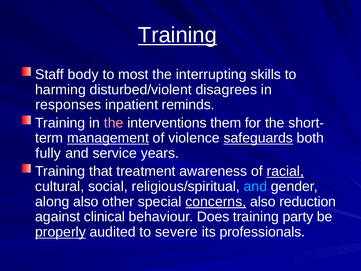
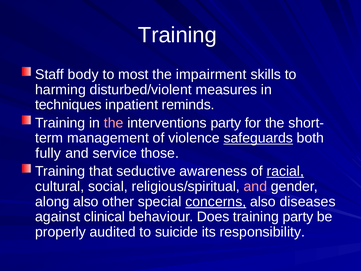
Training underline: present -> none (177, 35)
interrupting: interrupting -> impairment (211, 74)
disagrees: disagrees -> measures (226, 90)
responses: responses -> techniques (68, 105)
interventions them: them -> party (226, 123)
management underline: present -> none (108, 138)
years: years -> those (160, 153)
treatment: treatment -> seductive (146, 171)
and colour: light blue -> pink (255, 186)
reduction: reduction -> diseases (308, 201)
properly underline: present -> none (61, 232)
severe: severe -> suicide (177, 232)
professionals: professionals -> responsibility (262, 232)
